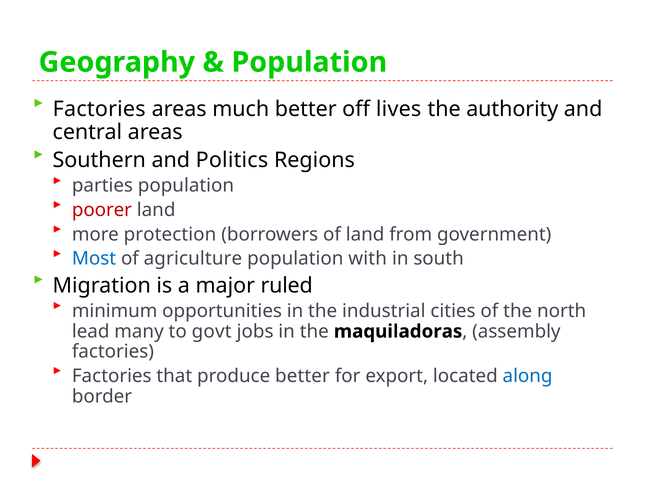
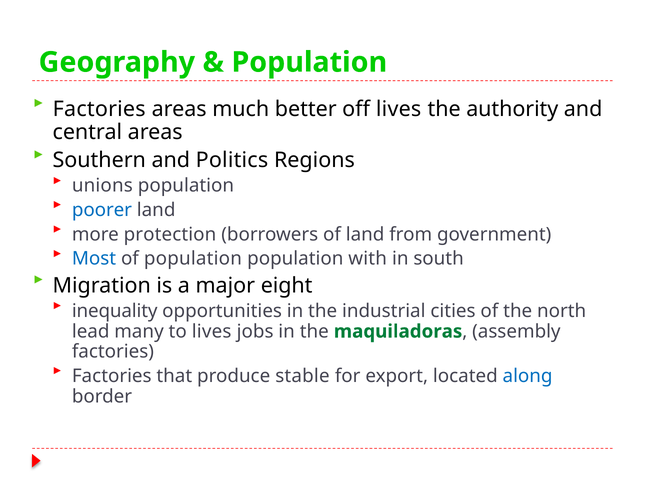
parties: parties -> unions (102, 186)
poorer colour: red -> blue (102, 210)
of agriculture: agriculture -> population (193, 259)
ruled: ruled -> eight (287, 286)
minimum: minimum -> inequality (115, 311)
to govt: govt -> lives (212, 331)
maquiladoras colour: black -> green (398, 331)
produce better: better -> stable (302, 376)
